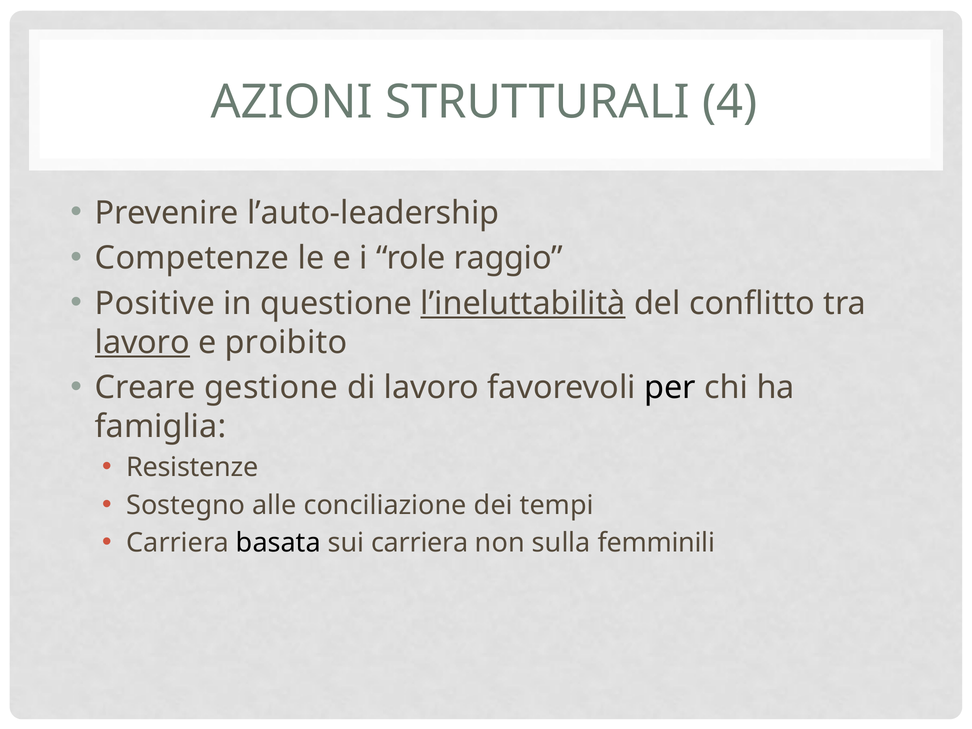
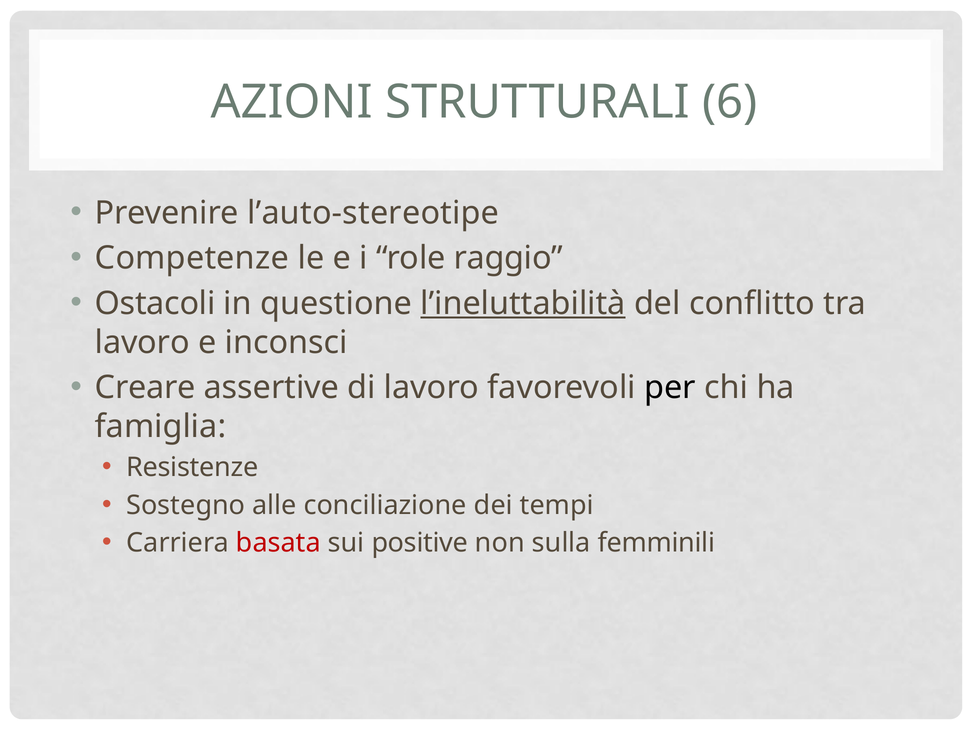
4: 4 -> 6 (730, 102)
l’auto-leadership: l’auto-leadership -> l’auto-stereotipe (373, 213)
Positive: Positive -> Ostacoli (155, 304)
lavoro underline: present -> none (142, 342)
proibito: proibito -> inconsci (286, 342)
gestione: gestione -> assertive (271, 388)
basata colour: black -> red (278, 543)
sui carriera: carriera -> positive (420, 543)
